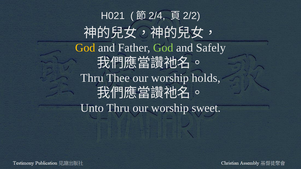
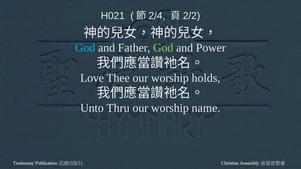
God colour: yellow -> light blue (85, 48)
Safely: Safely -> Power (211, 48)
Thru: Thru -> Love (92, 78)
sweet: sweet -> name (206, 108)
